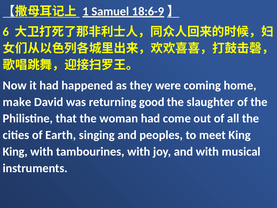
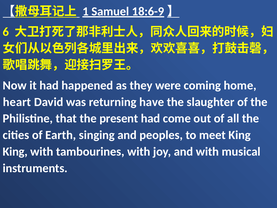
make: make -> heart (17, 102)
good: good -> have (152, 102)
woman: woman -> present (119, 118)
